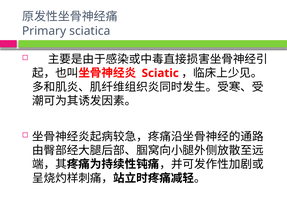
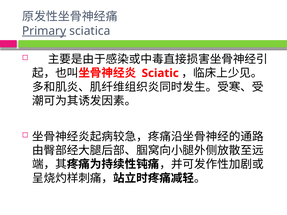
Primary underline: none -> present (44, 31)
